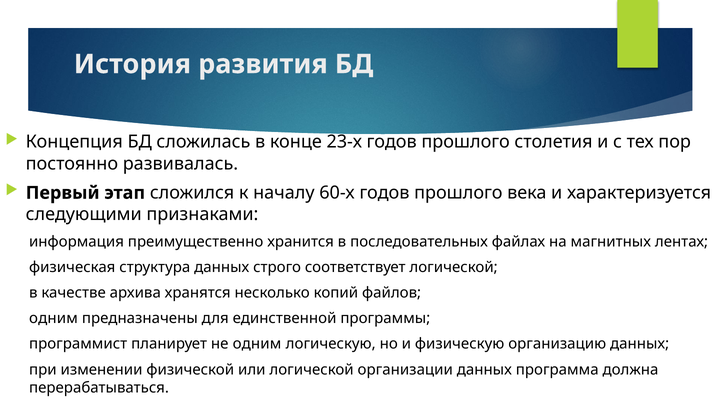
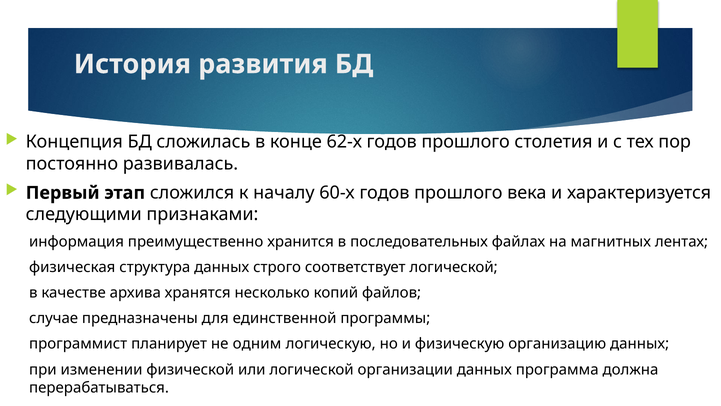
23-х: 23-х -> 62-х (344, 142)
одним: одним -> случае (54, 318)
